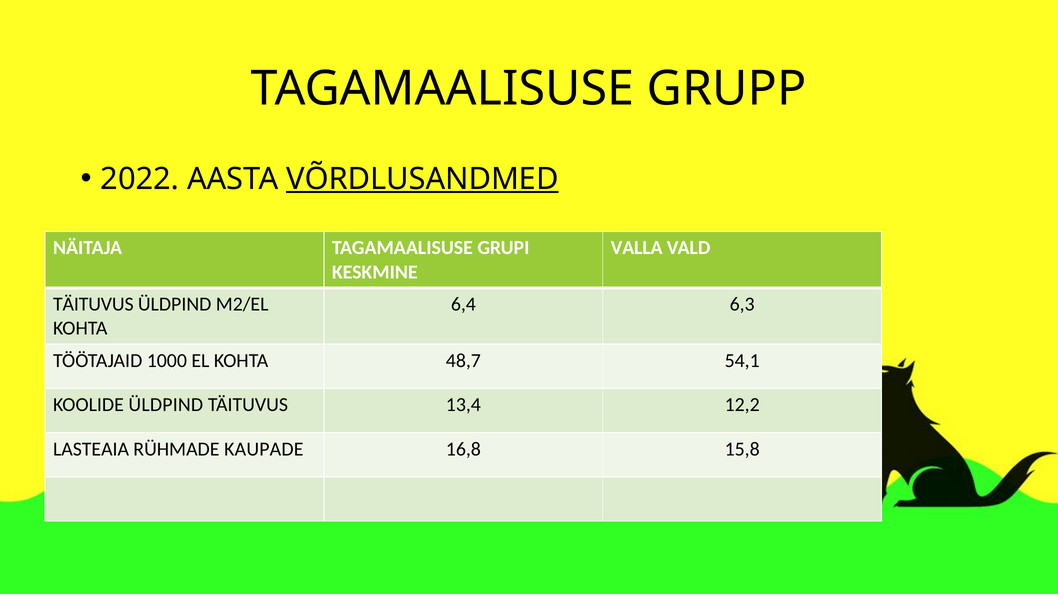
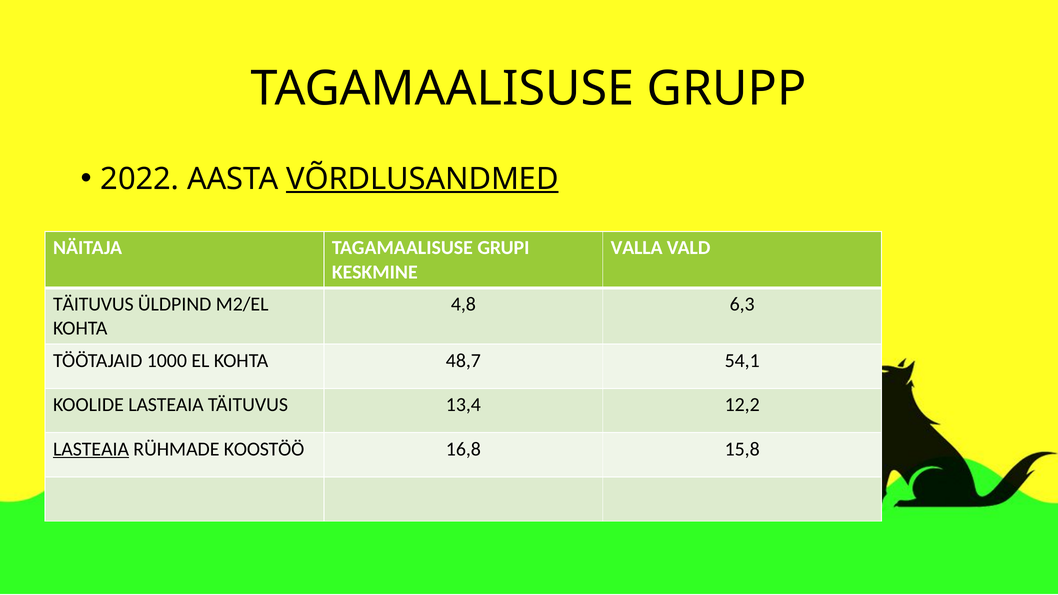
6,4: 6,4 -> 4,8 (463, 304)
KOOLIDE ÜLDPIND: ÜLDPIND -> LASTEAIA (166, 405)
LASTEAIA underline: none -> present (91, 449)
KAUPADE: KAUPADE -> KOOSTÖÖ (264, 449)
